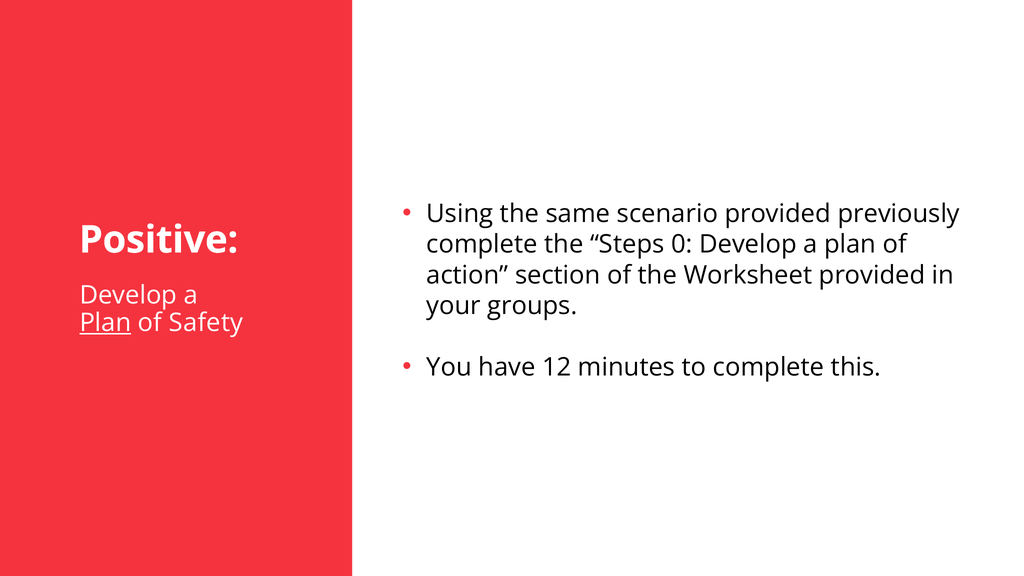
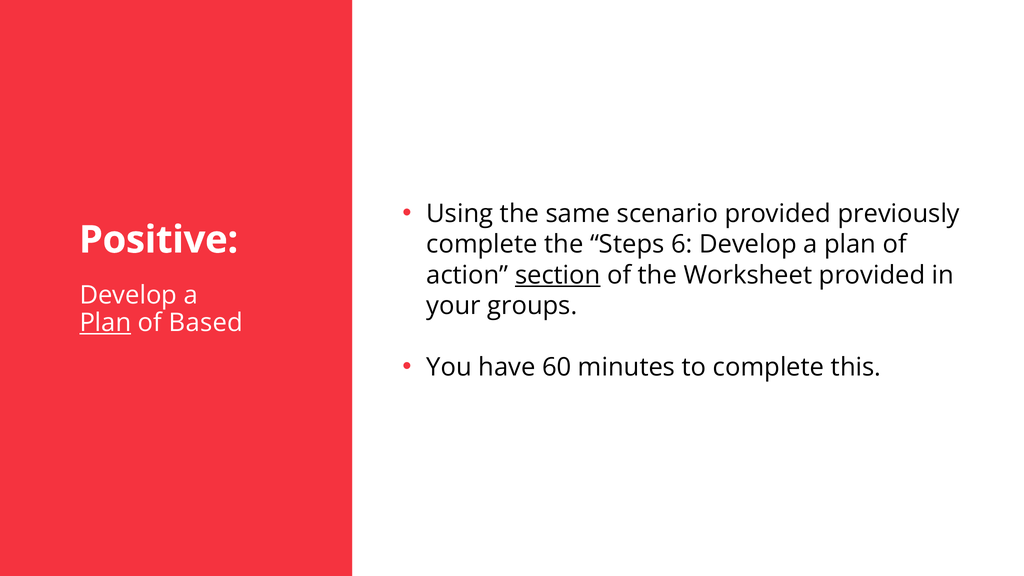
0: 0 -> 6 (682, 245)
section underline: none -> present (558, 275)
Safety: Safety -> Based (206, 323)
12: 12 -> 60 (557, 367)
